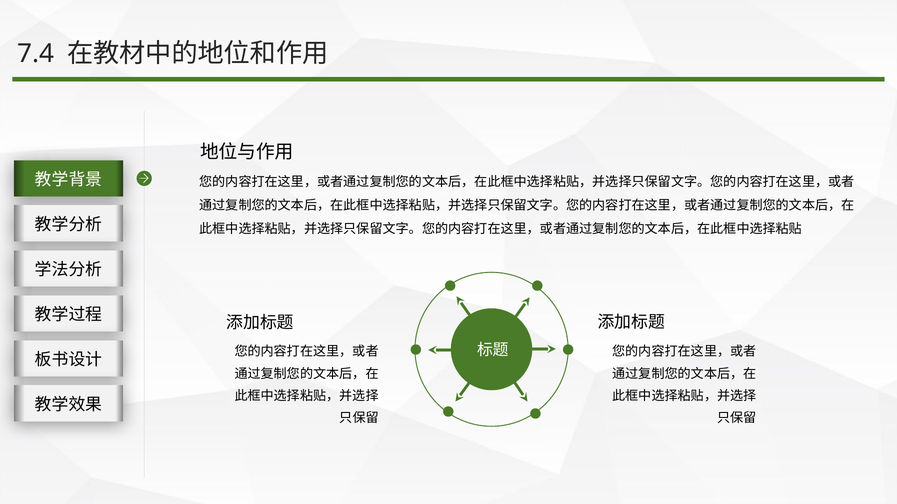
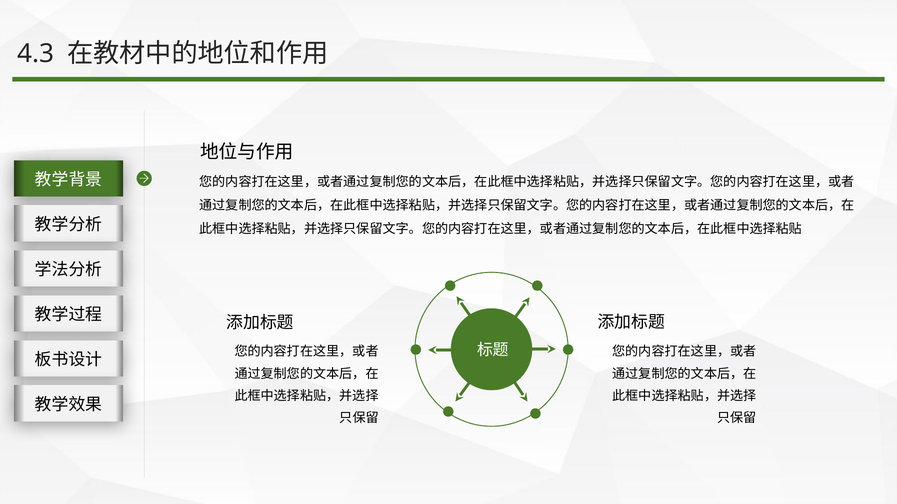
7.4: 7.4 -> 4.3 (36, 54)
